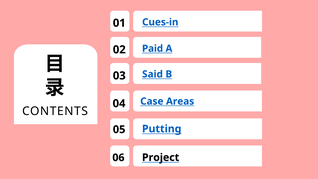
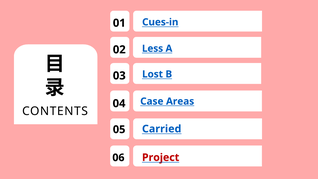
Paid: Paid -> Less (153, 48)
Said: Said -> Lost (153, 74)
Putting: Putting -> Carried (162, 129)
Project colour: black -> red (161, 157)
